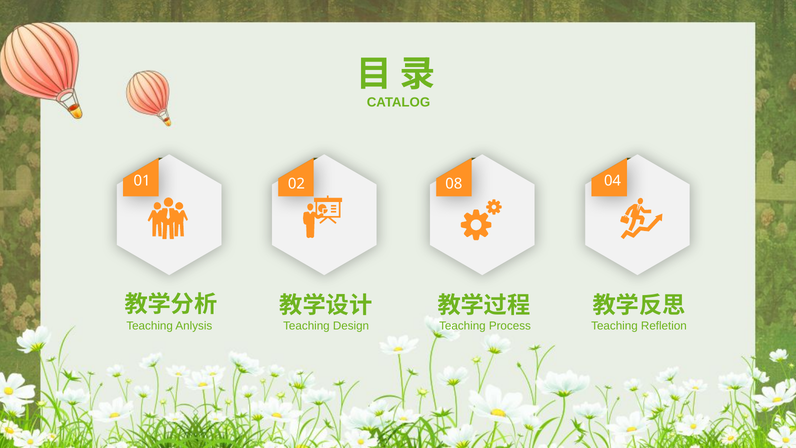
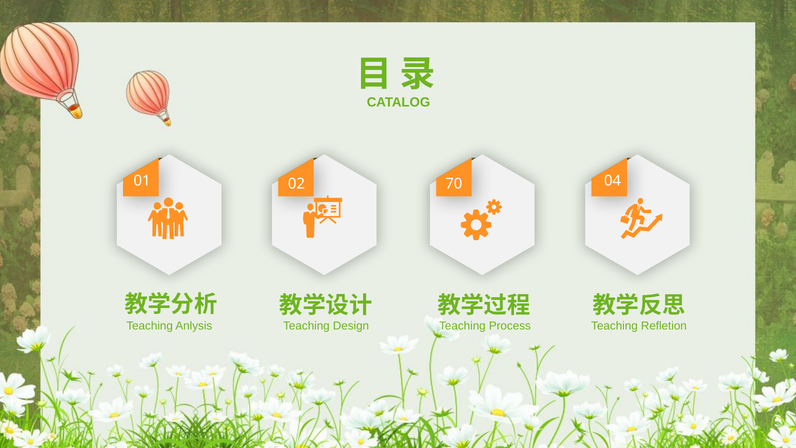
08: 08 -> 70 (454, 184)
